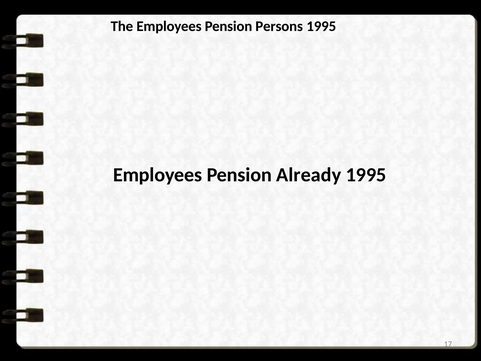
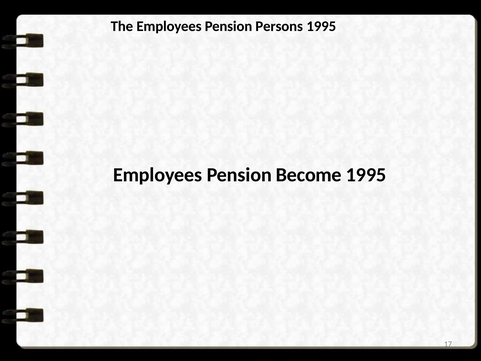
Already: Already -> Become (309, 175)
